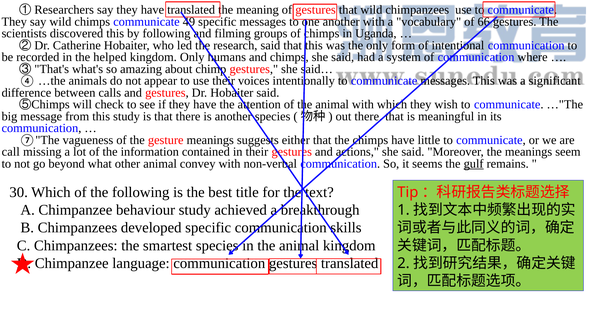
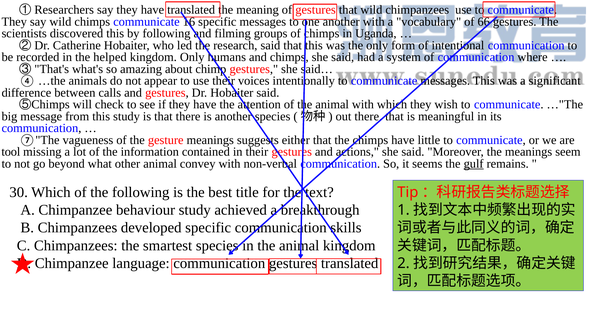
49: 49 -> 16 (189, 22)
call: call -> tool (11, 152)
